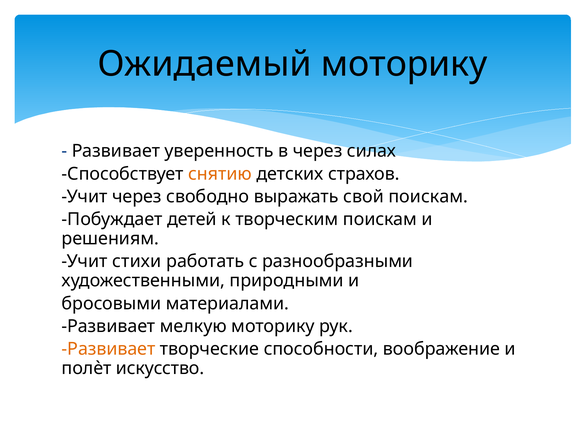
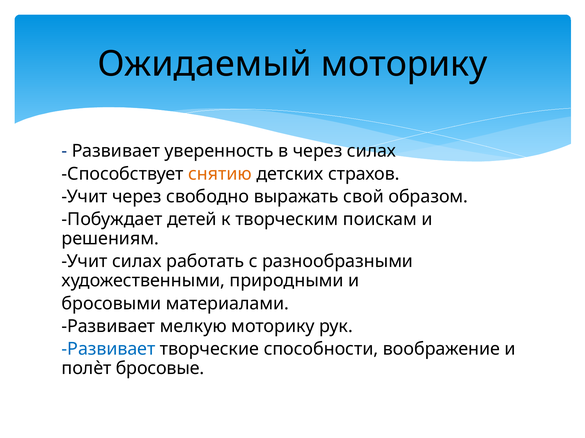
свой поискам: поискам -> образом (428, 197)
Учит стихи: стихи -> силах (137, 262)
Развивает colour: orange -> blue (109, 350)
искусство: искусство -> бросовые (160, 369)
